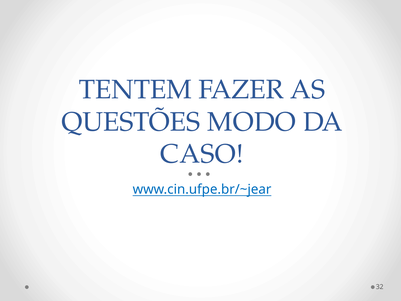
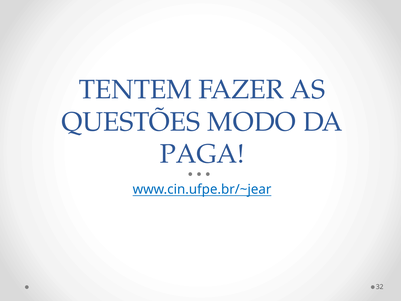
CASO: CASO -> PAGA (202, 154)
